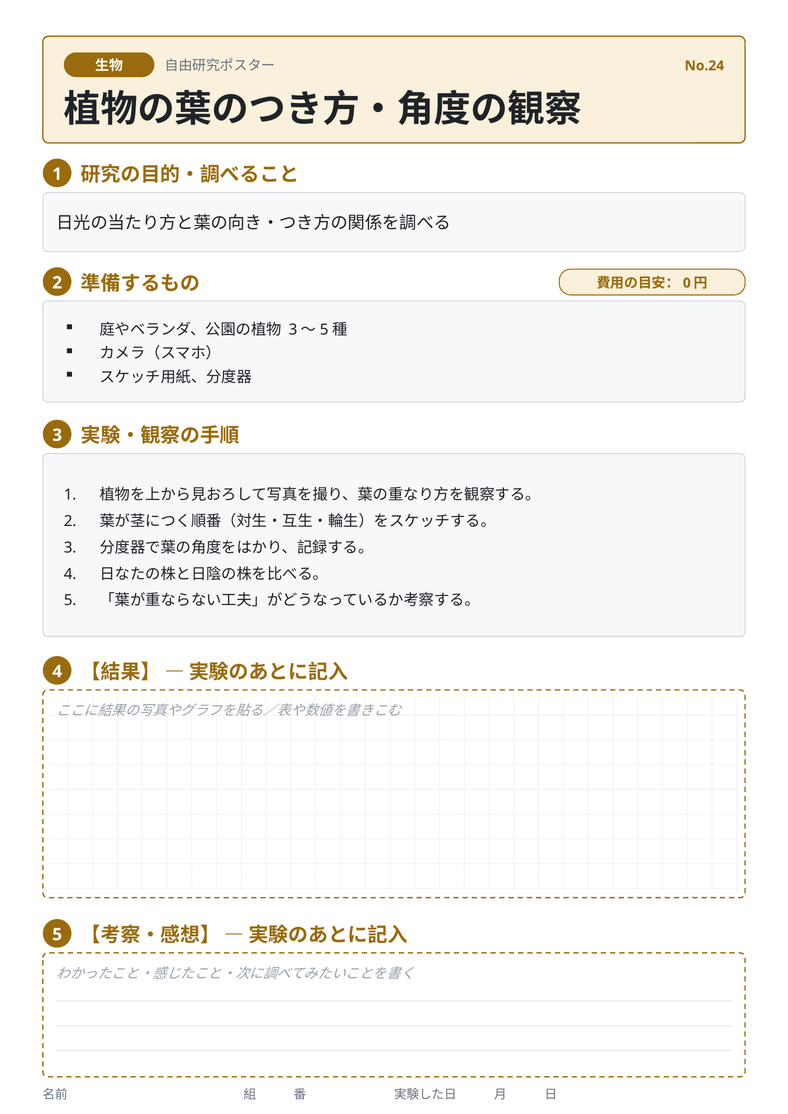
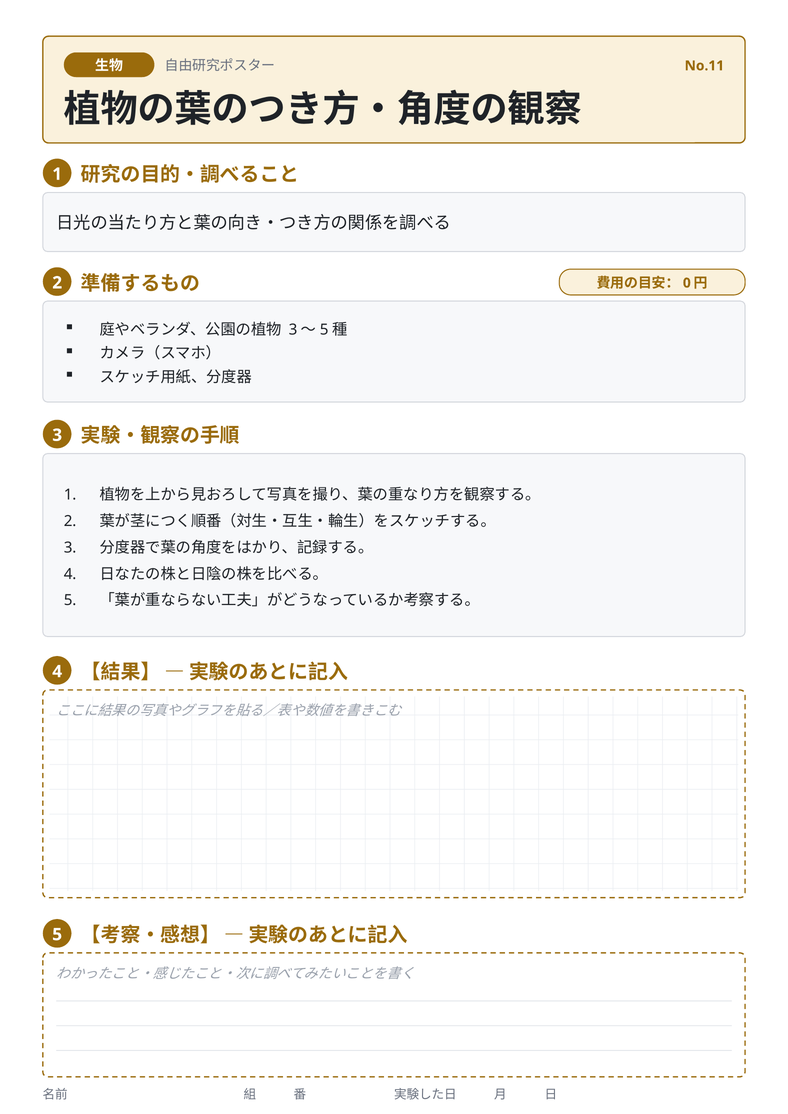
No.24: No.24 -> No.11 (704, 66)
